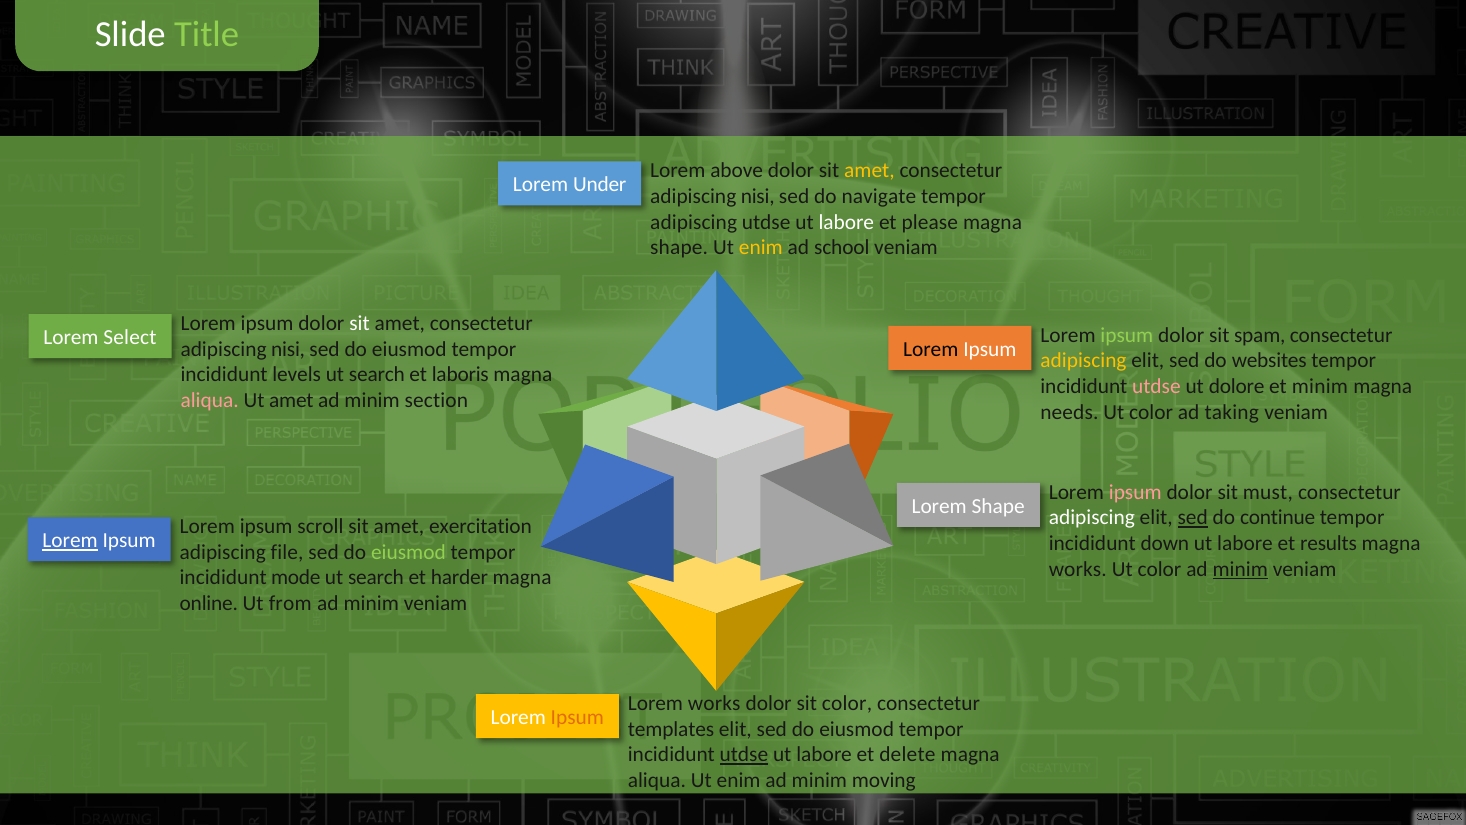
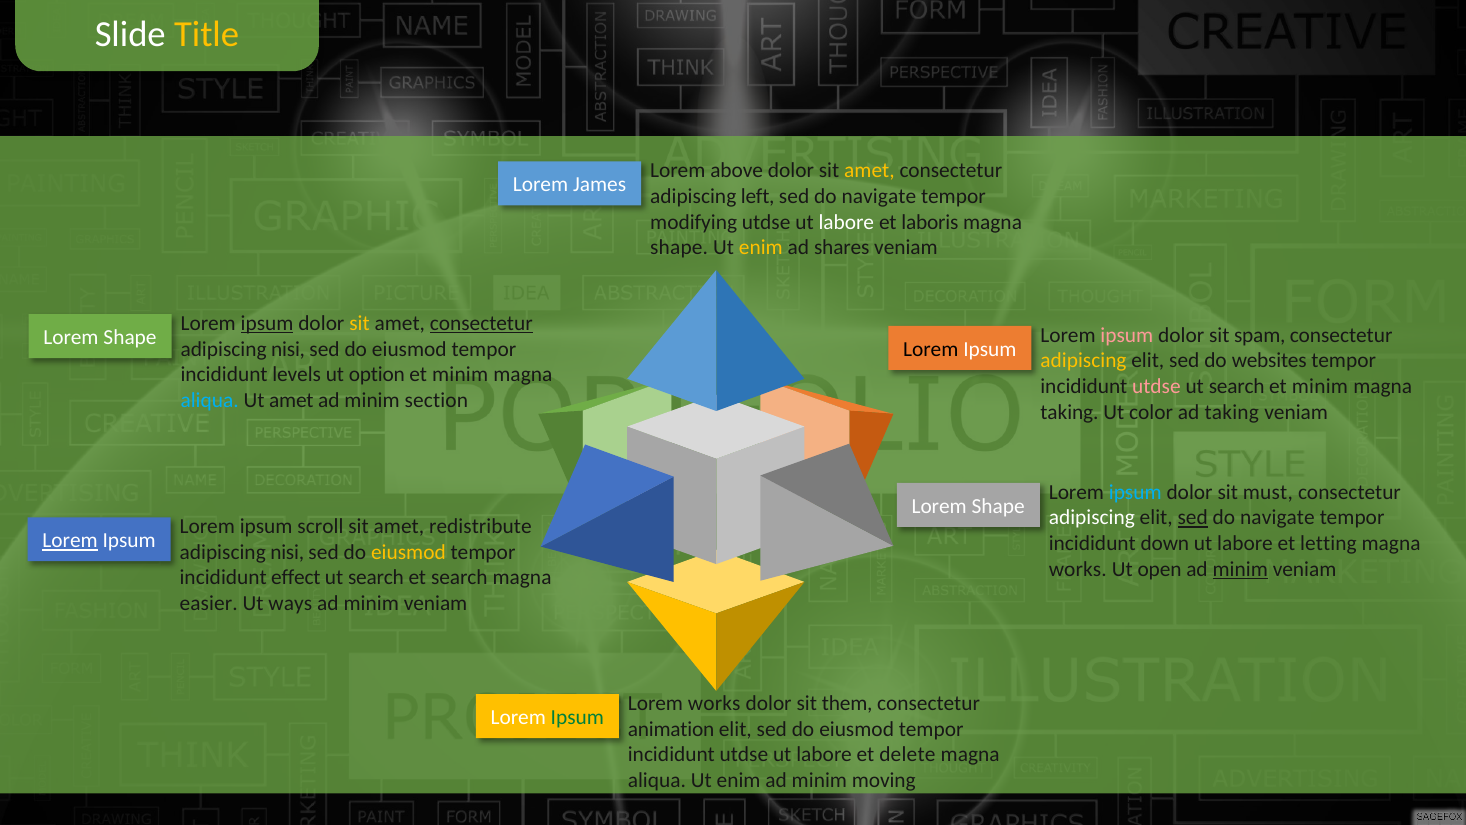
Title colour: light green -> yellow (207, 35)
Under: Under -> James (600, 185)
nisi: nisi -> left (758, 196)
adipiscing: adipiscing -> modifying (694, 222)
please: please -> laboris (930, 222)
school: school -> shares (842, 248)
ipsum underline: none -> present (267, 323)
sit colour: white -> yellow (360, 323)
consectetur underline: none -> present (481, 323)
ipsum colour: light green -> pink (1127, 335)
Select: Select -> Shape (130, 338)
search: search -> option (377, 375)
laboris: laboris -> minim (460, 375)
dolore: dolore -> search (1237, 386)
aliqua colour: pink -> light blue (210, 400)
needs: needs -> taking (1069, 412)
ipsum colour: pink -> light blue (1135, 492)
continue: continue -> navigate (1278, 518)
exercitation: exercitation -> redistribute (480, 526)
results: results -> letting (1328, 543)
file: file -> nisi (287, 552)
eiusmod colour: light green -> yellow (408, 552)
color: color -> open (1160, 569)
mode: mode -> effect (296, 578)
et harder: harder -> search (459, 578)
online: online -> easier (209, 603)
from: from -> ways (290, 603)
sit color: color -> them (847, 703)
Ipsum colour: orange -> green (577, 717)
templates: templates -> animation (671, 729)
utdse underline: present -> none (744, 754)
